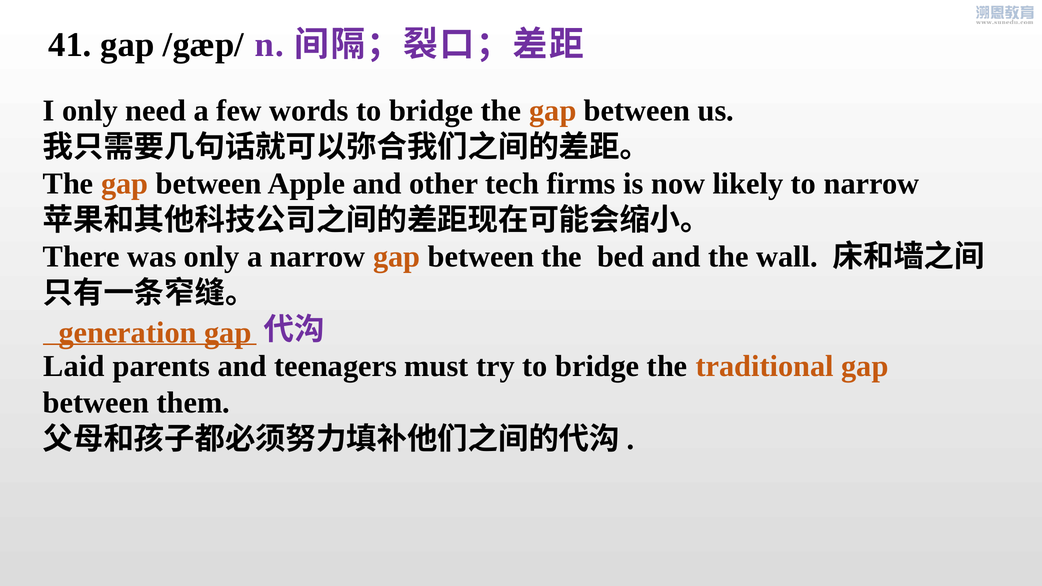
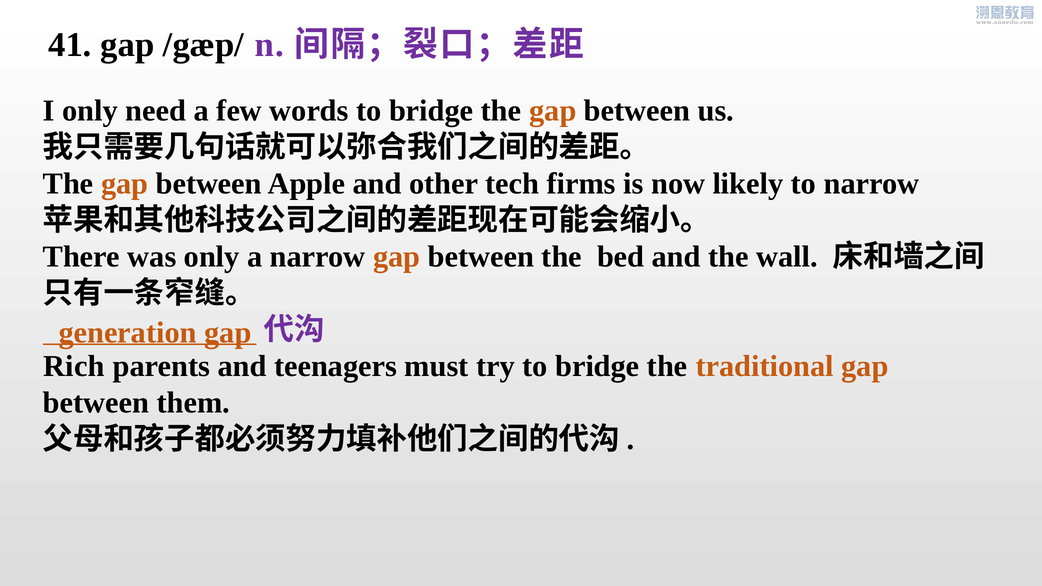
Laid: Laid -> Rich (74, 366)
